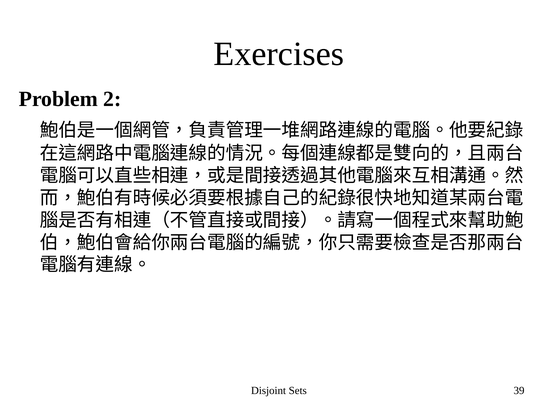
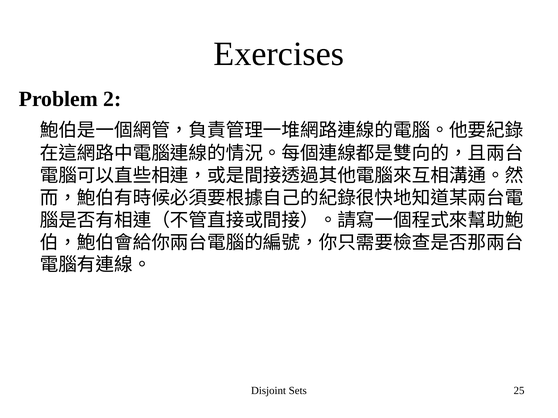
39: 39 -> 25 (519, 391)
